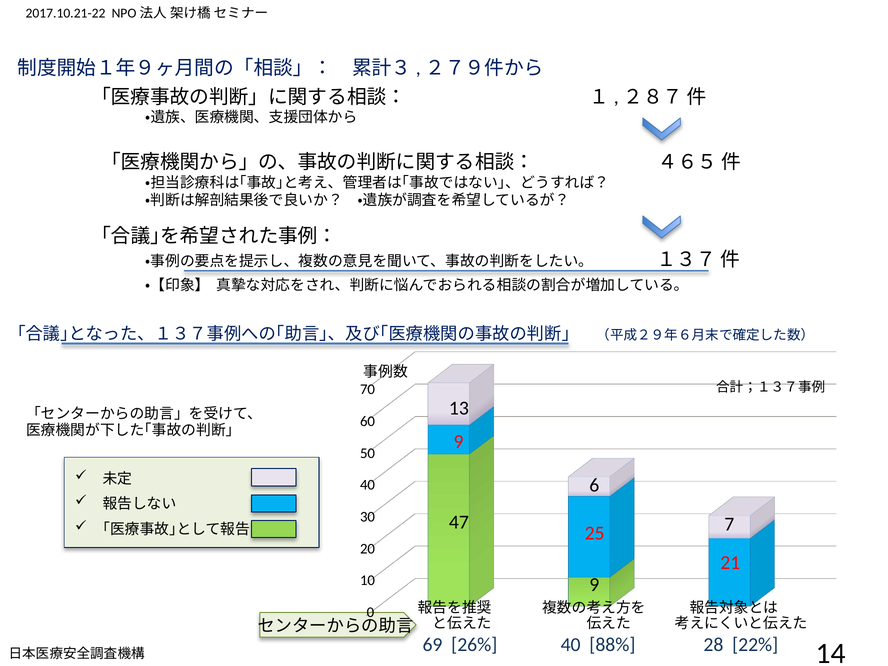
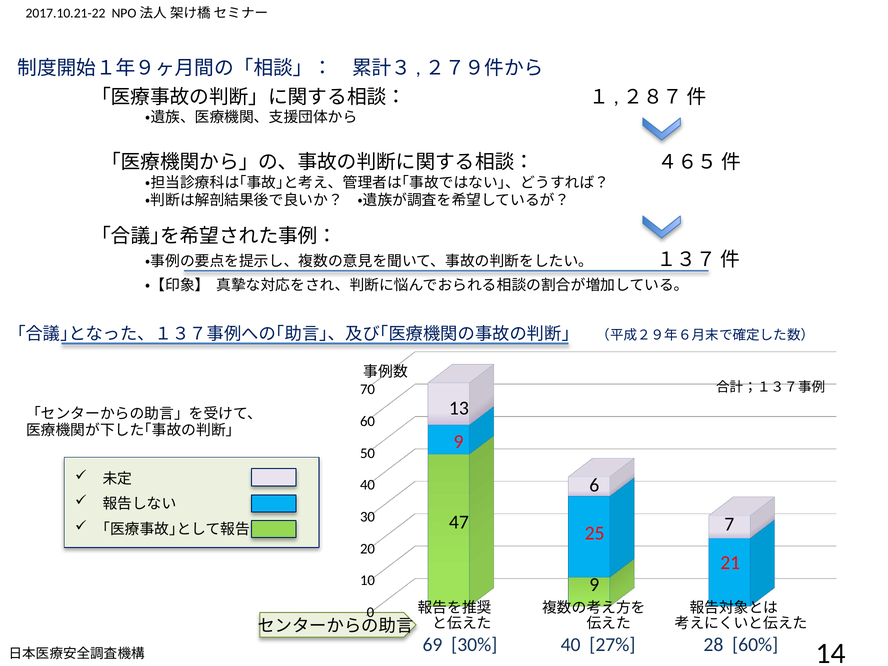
26%: 26% -> 30% (474, 645)
88%: 88% -> 27% (612, 645)
22%: 22% -> 60% (755, 645)
